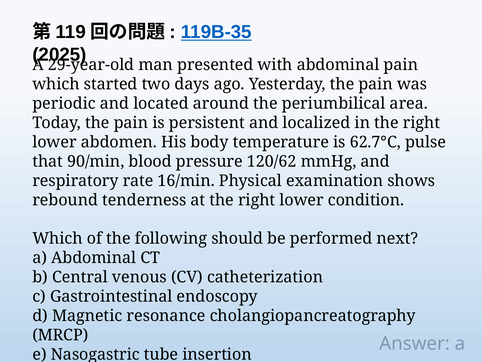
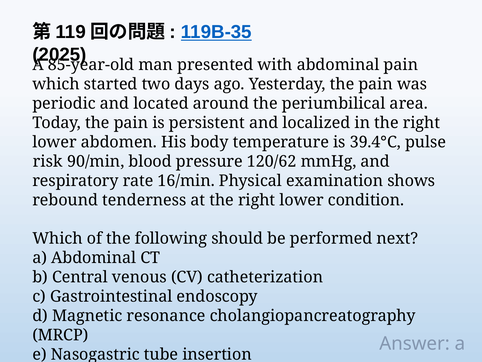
29-year-old: 29-year-old -> 85-year-old (91, 65)
62.7°C: 62.7°C -> 39.4°C (375, 142)
that: that -> risk (48, 161)
